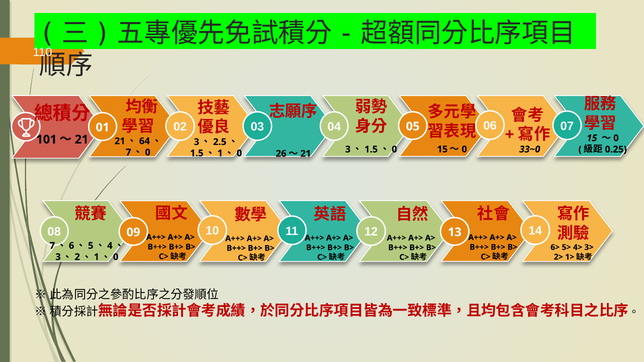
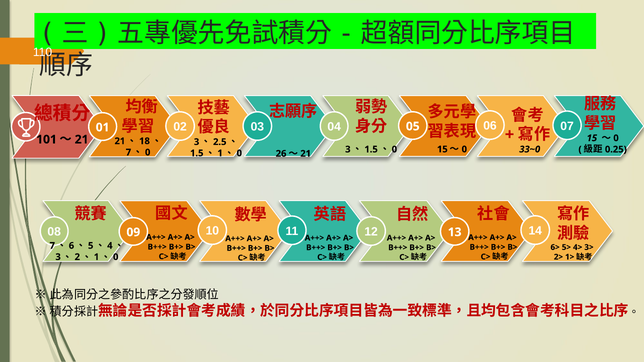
64: 64 -> 18 (144, 141)
